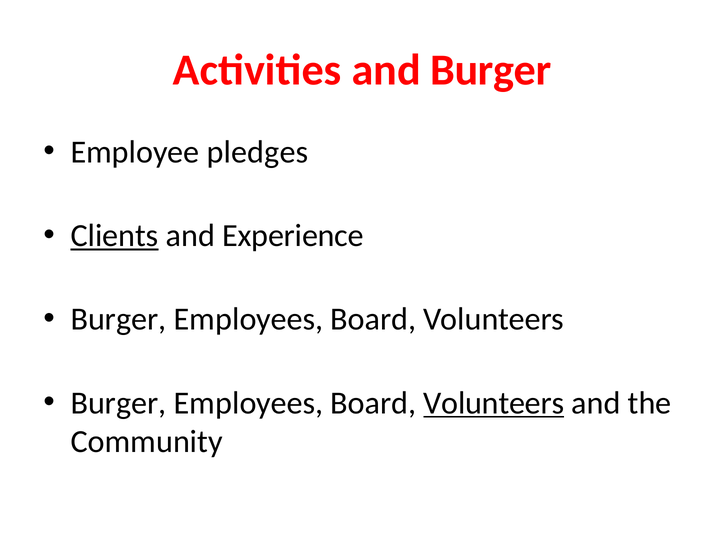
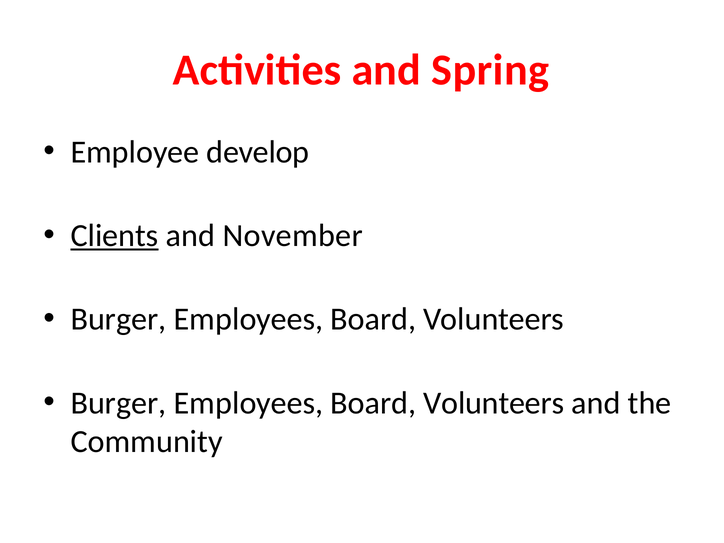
and Burger: Burger -> Spring (490, 70)
pledges: pledges -> develop (258, 152)
Experience: Experience -> November (293, 236)
Volunteers underline: present -> none (494, 403)
